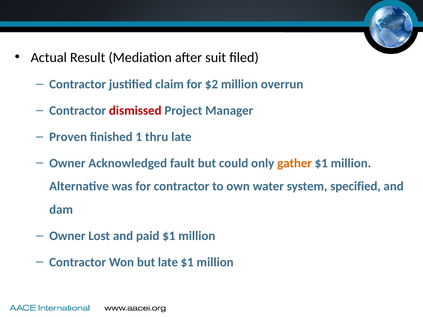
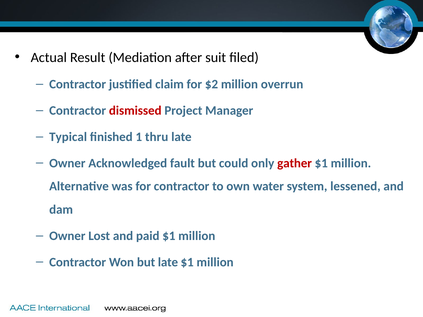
Proven: Proven -> Typical (68, 137)
gather colour: orange -> red (295, 163)
specified: specified -> lessened (355, 186)
